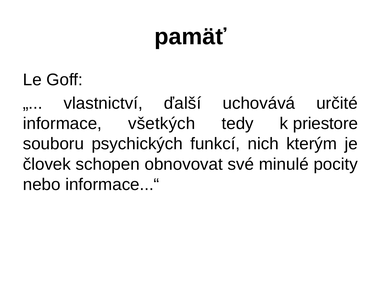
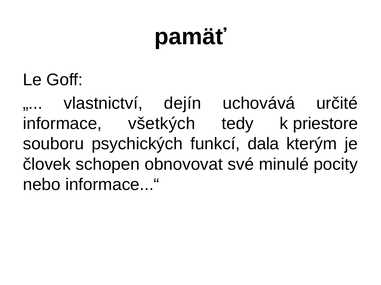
ďalší: ďalší -> dejín (183, 104)
nich: nich -> dala (263, 144)
